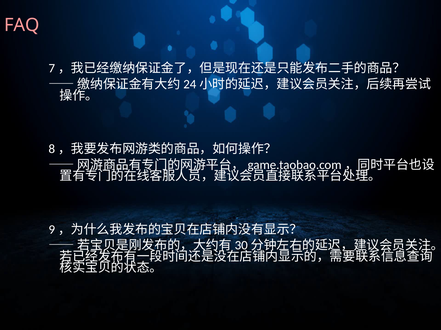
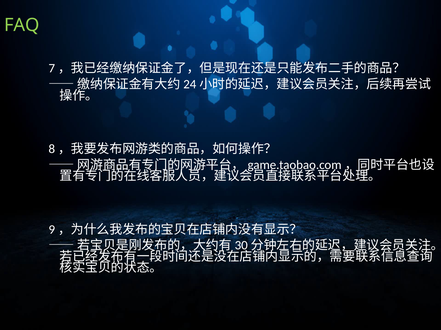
FAQ colour: pink -> light green (22, 25)
